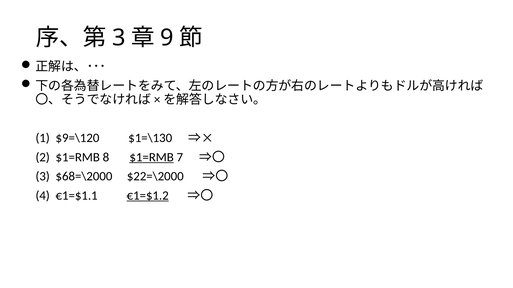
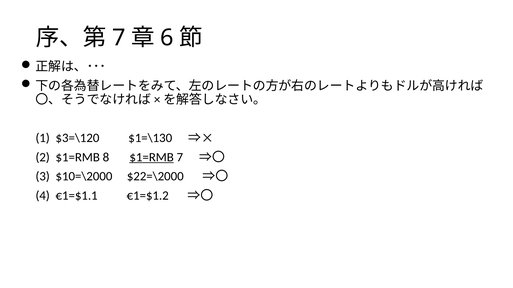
3: 3 -> 7 (119, 38)
9: 9 -> 6 (167, 38)
$9=\120: $9=\120 -> $3=\120 (77, 138)
$68=\2000: $68=\2000 -> $10=\2000 (84, 177)
€1=$1.2 underline: present -> none (148, 196)
